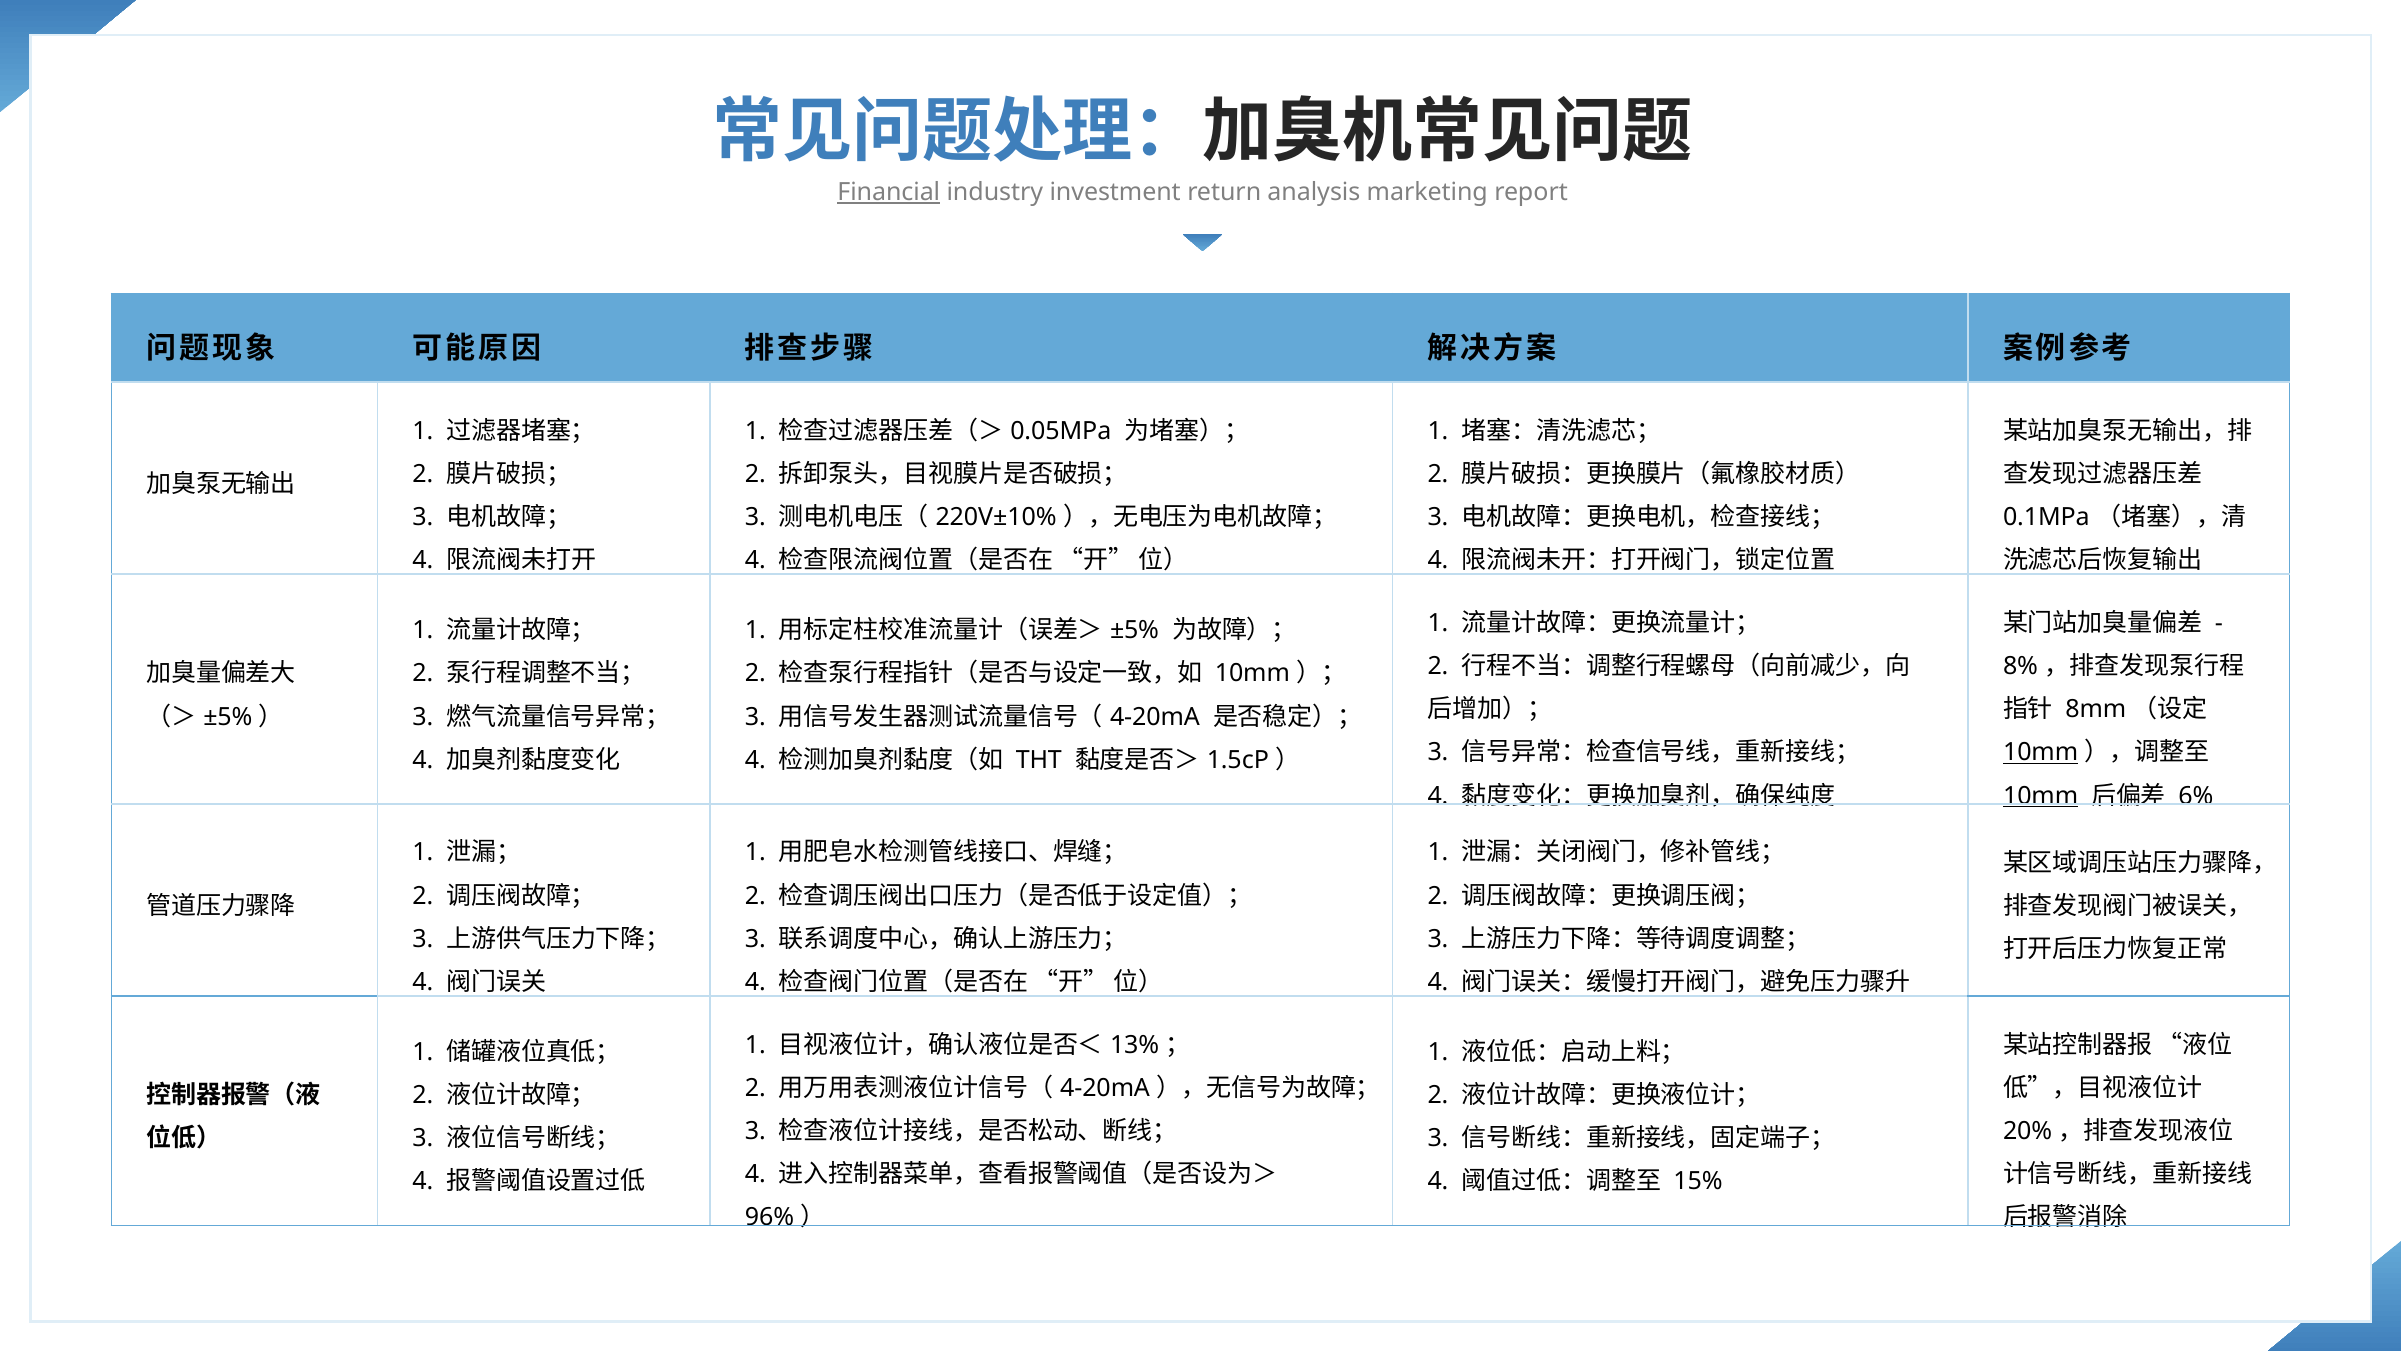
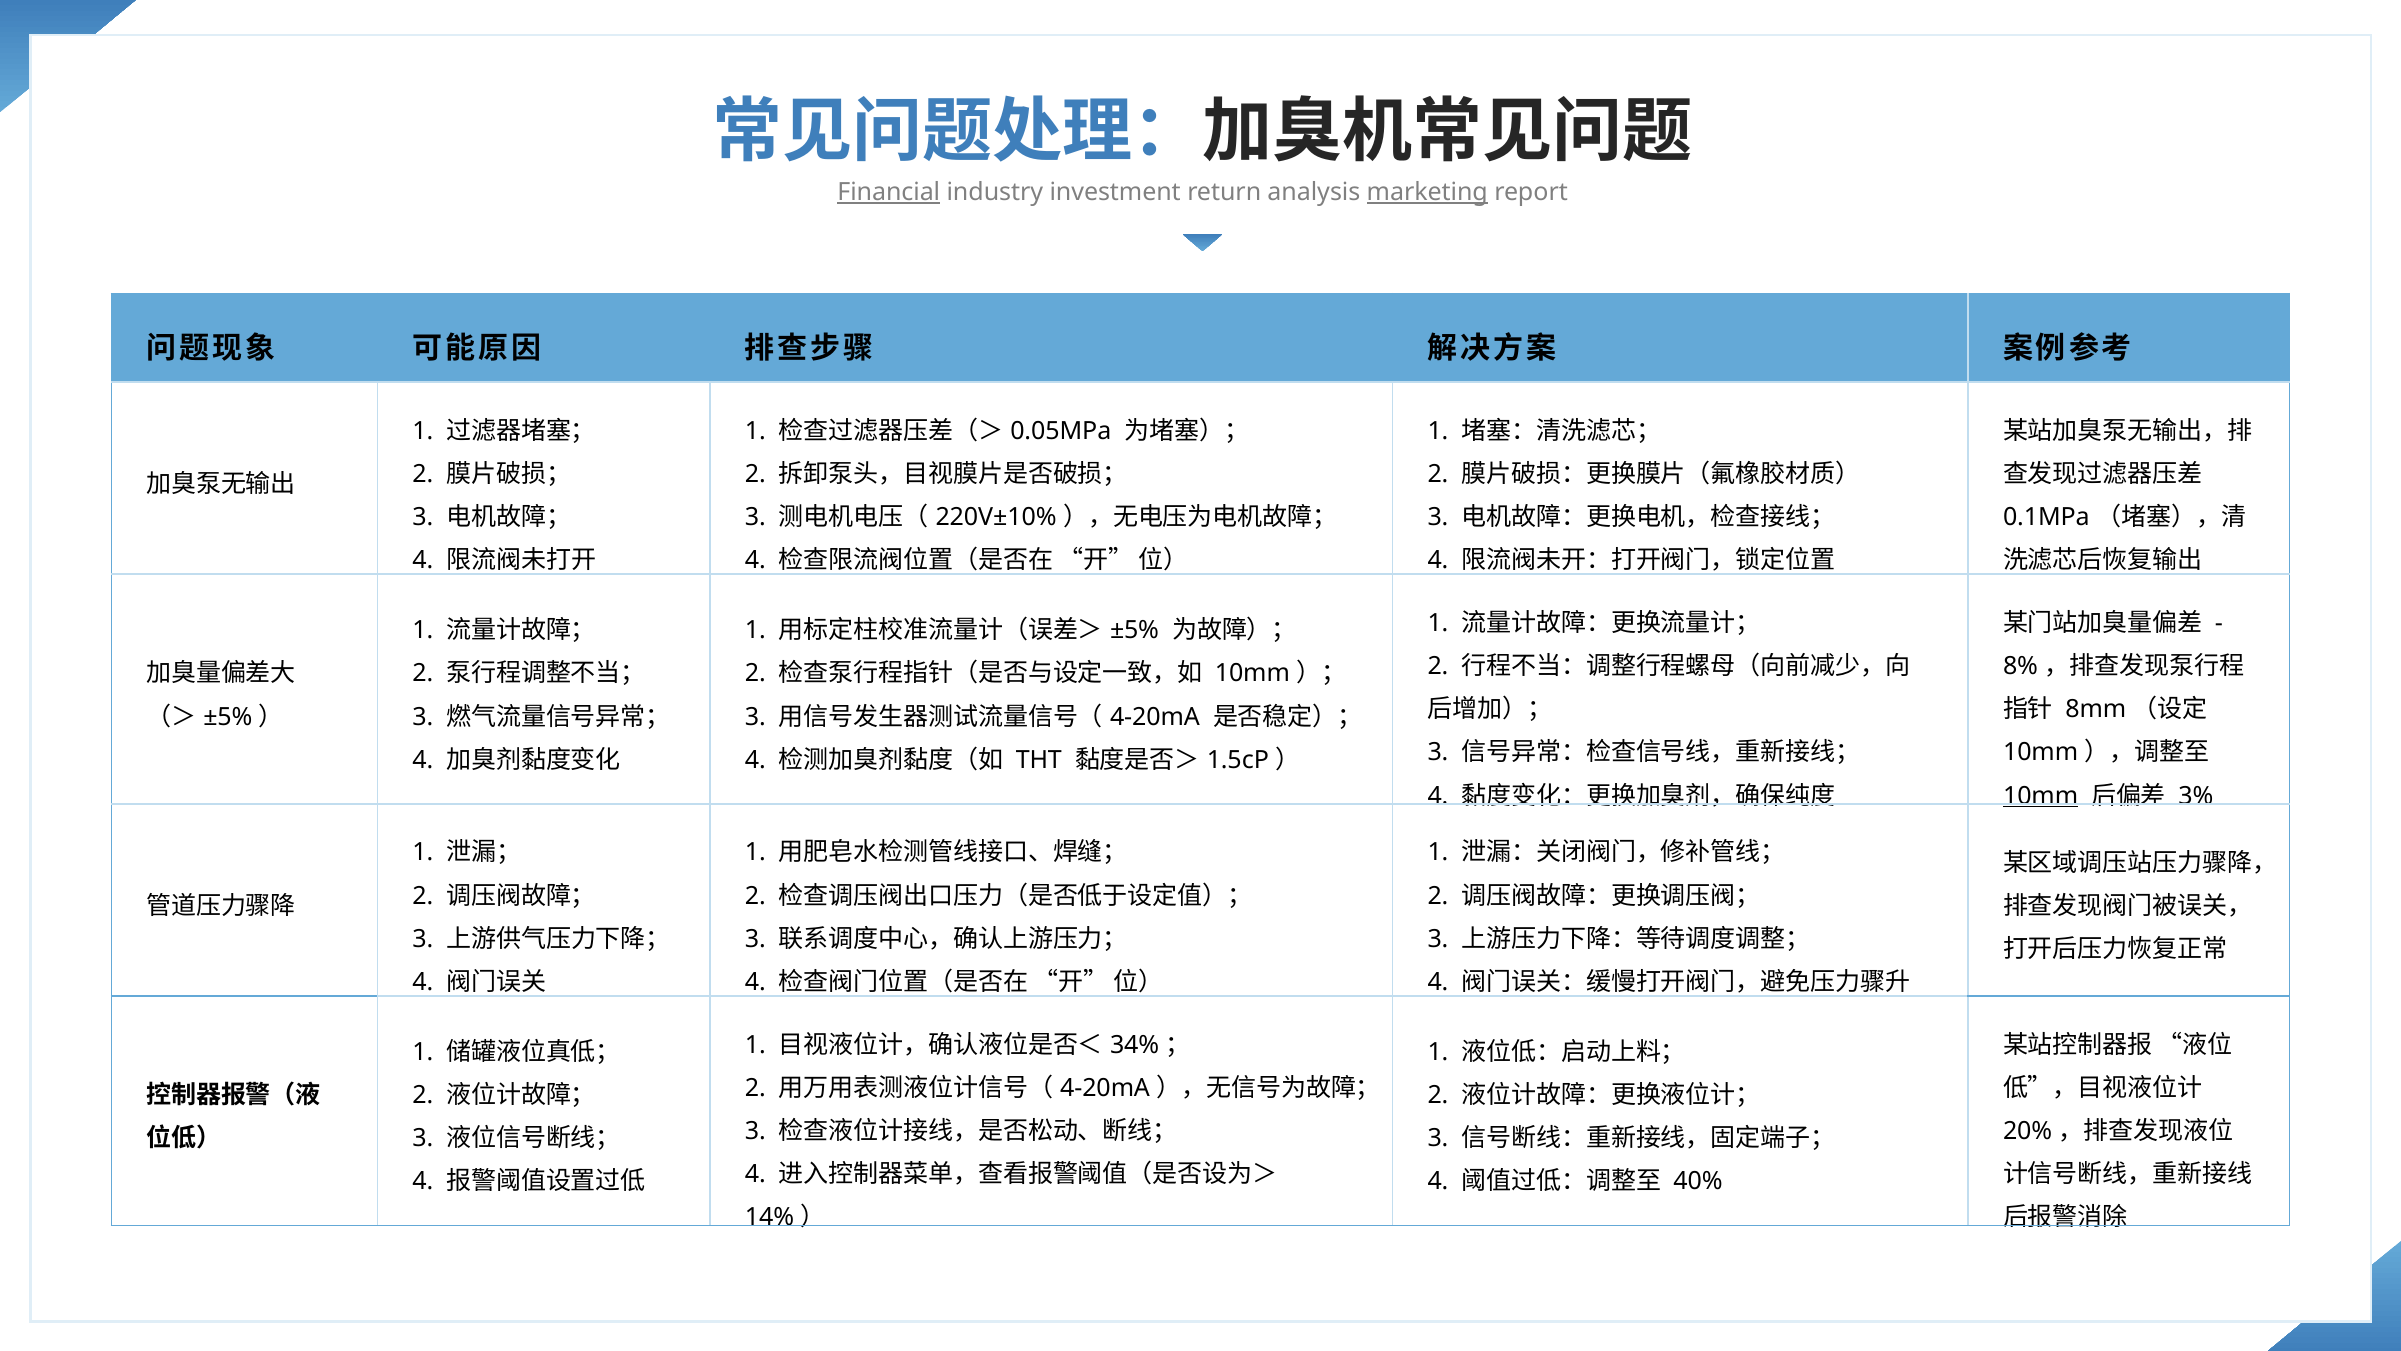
marketing underline: none -> present (1427, 192)
10mm underline: present -> none (2041, 752)
6%: 6% -> 3% (2196, 796)
13%: 13% -> 34% (1135, 1045)
15%: 15% -> 40% (1698, 1181)
96%: 96% -> 14% (770, 1217)
